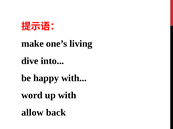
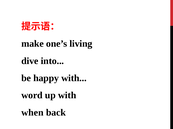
allow: allow -> when (32, 113)
